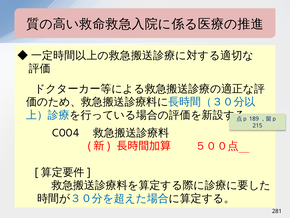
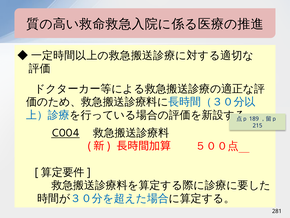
C004 underline: none -> present (65, 133)
